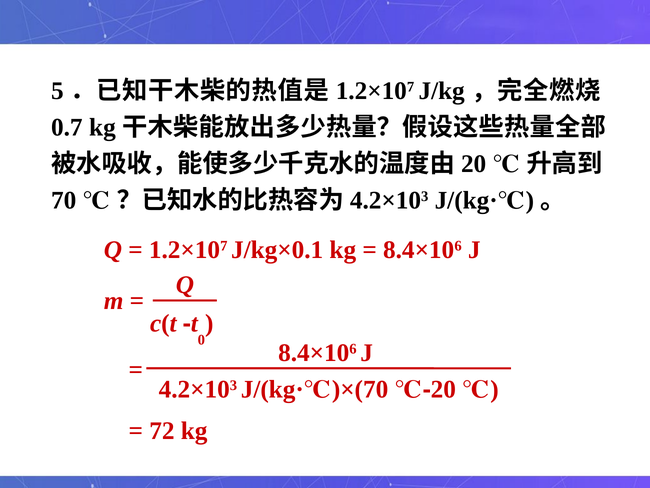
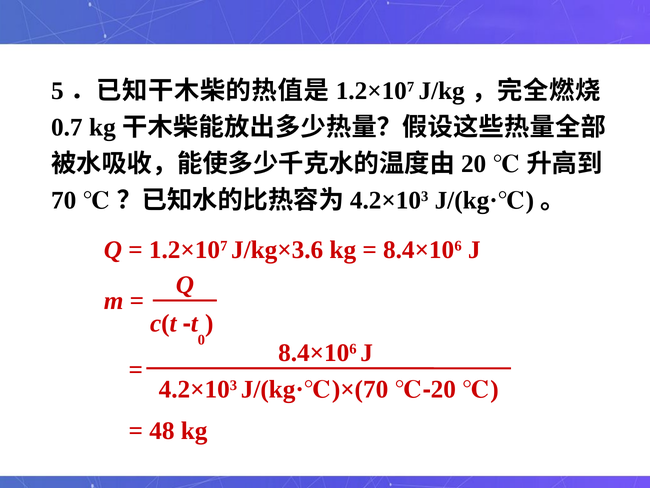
J/kg×0.1: J/kg×0.1 -> J/kg×3.6 (277, 250)
72: 72 -> 48 (162, 430)
